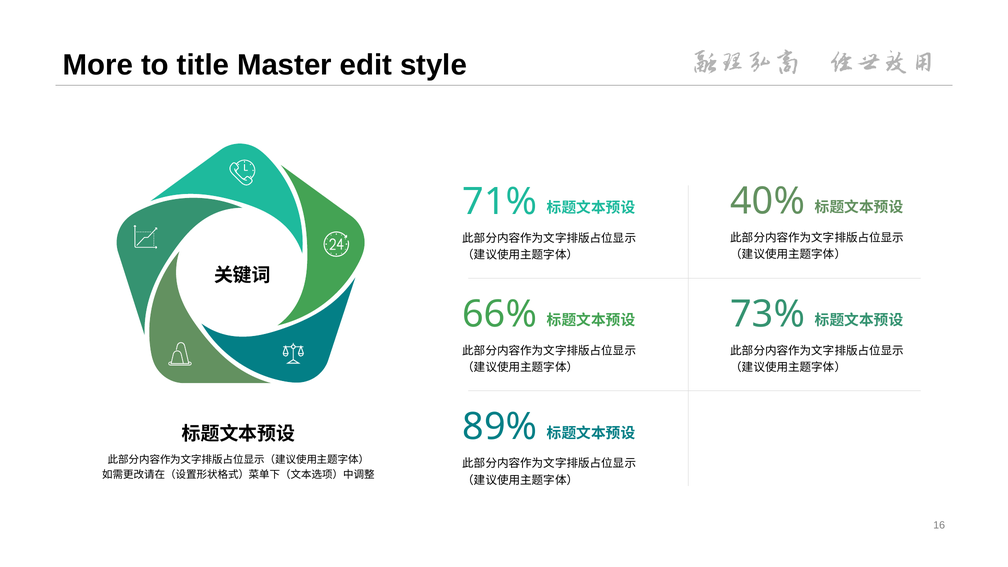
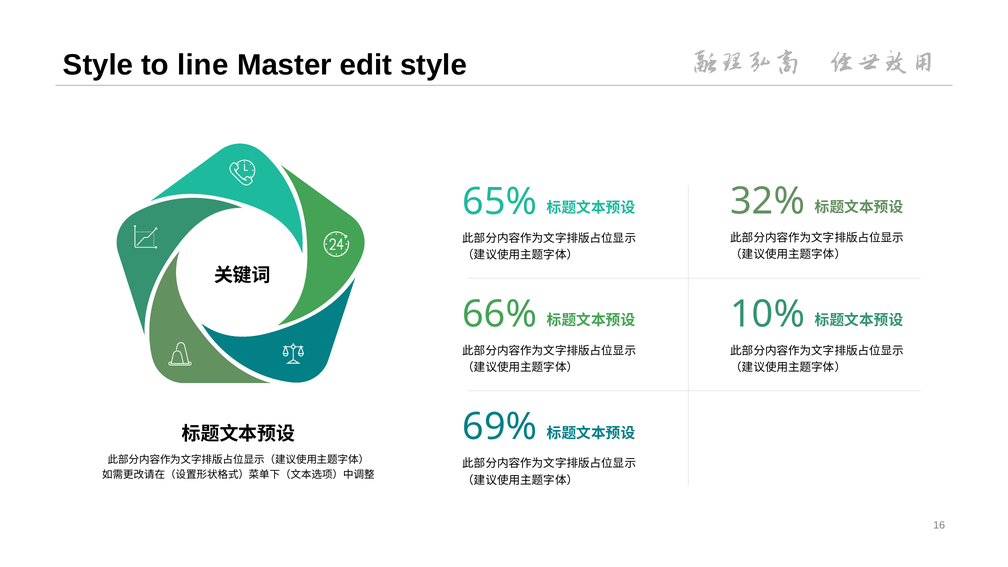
More: More -> Style (98, 65)
title: title -> line (203, 65)
40%: 40% -> 32% (768, 201)
71%: 71% -> 65% (500, 202)
73%: 73% -> 10% (768, 314)
89%: 89% -> 69% (500, 427)
